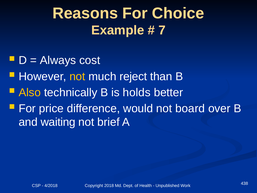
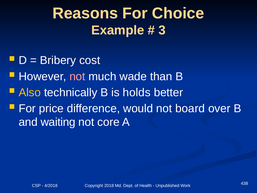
7: 7 -> 3 (162, 30)
Always: Always -> Bribery (58, 60)
not colour: yellow -> pink (77, 76)
reject: reject -> wade (133, 76)
brief: brief -> core (109, 122)
